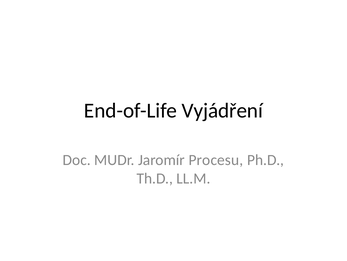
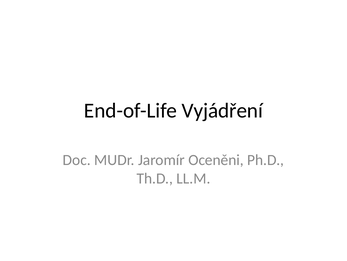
Procesu: Procesu -> Oceněni (216, 160)
